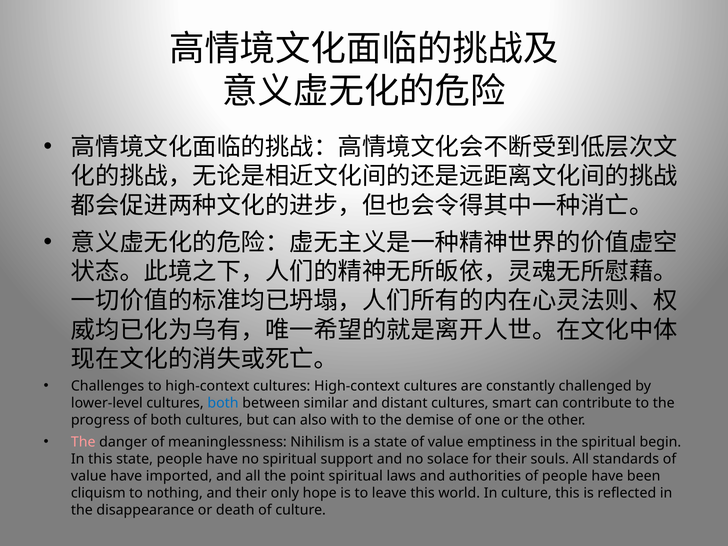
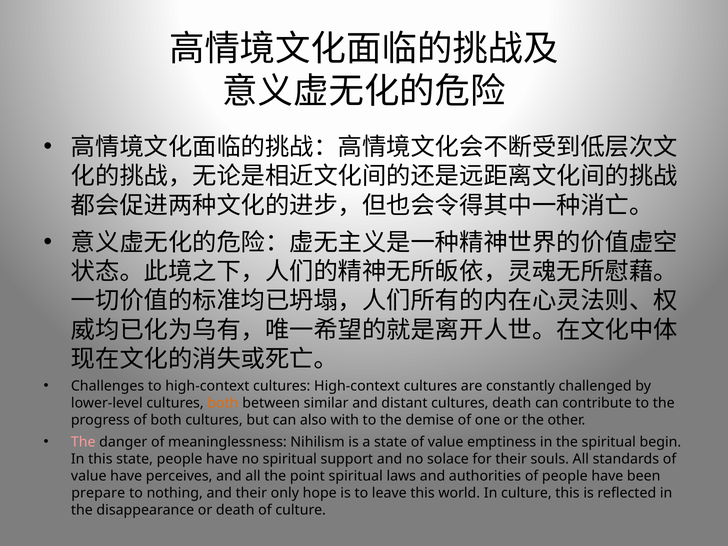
both colour: blue -> orange (223, 403)
cultures smart: smart -> death (512, 403)
imported: imported -> perceives (179, 476)
cliquism: cliquism -> prepare (98, 493)
